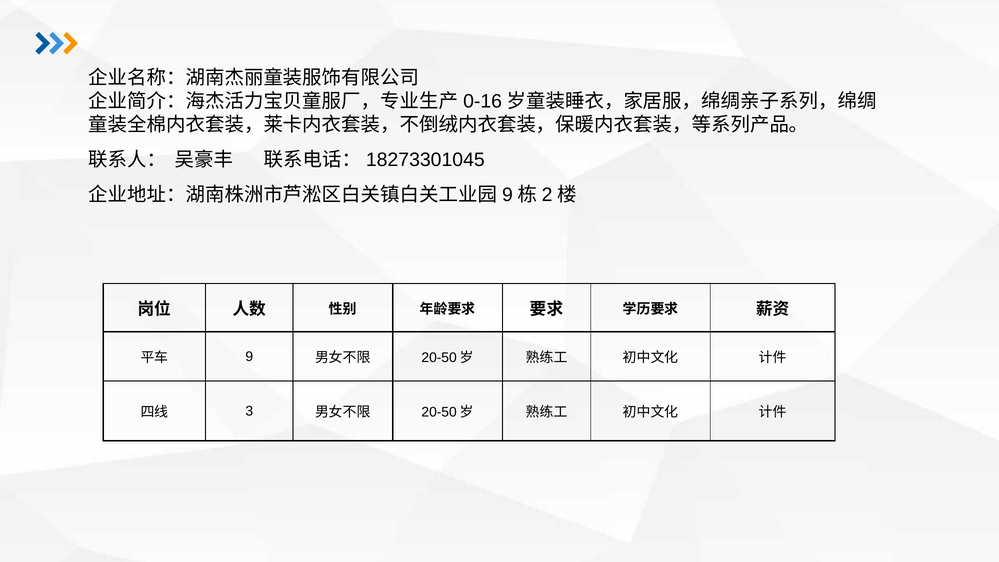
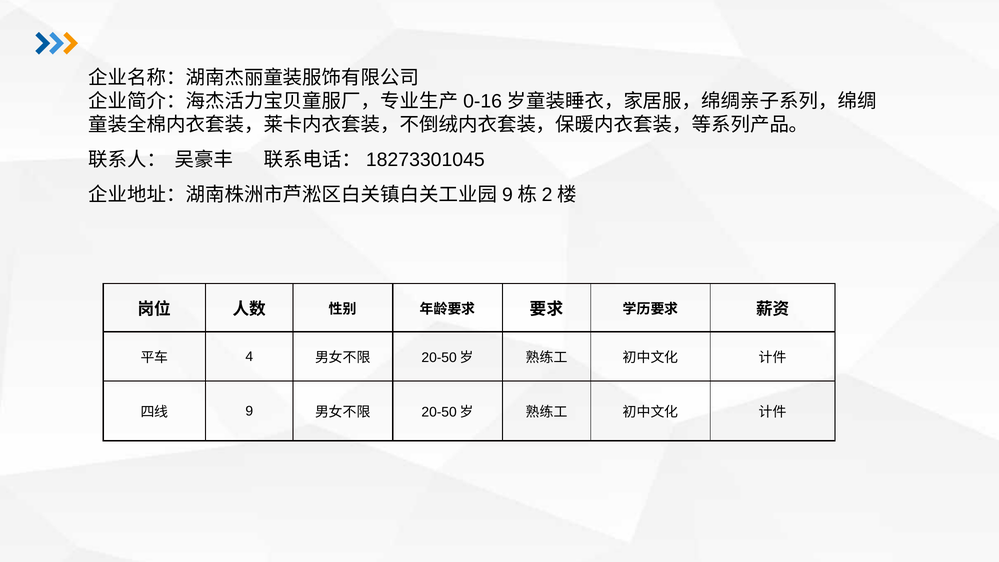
9: 9 -> 4 (249, 357)
3: 3 -> 9 (249, 411)
